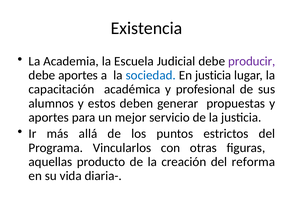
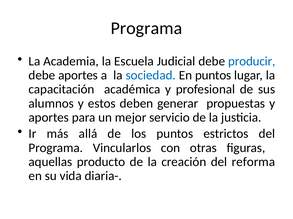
Existencia: Existencia -> Programa (146, 28)
producir colour: purple -> blue (252, 61)
En justicia: justicia -> puntos (213, 76)
